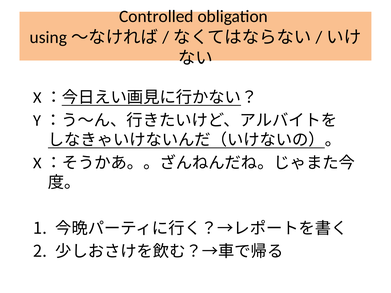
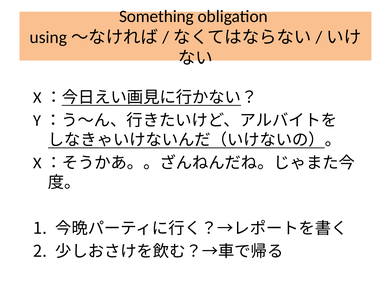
Controlled: Controlled -> Something (156, 17)
